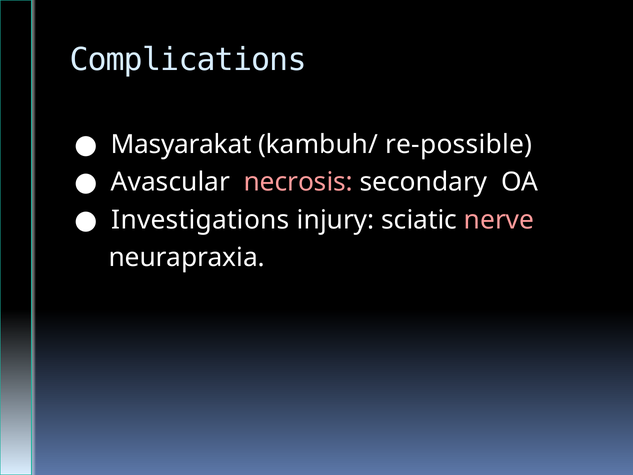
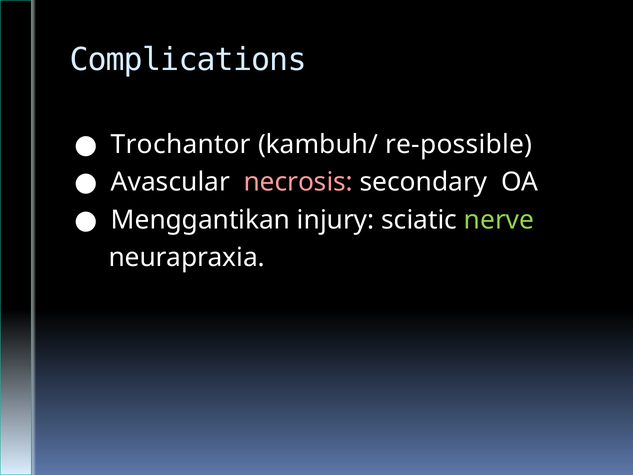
Masyarakat: Masyarakat -> Trochantor (181, 144)
Investigations: Investigations -> Menggantikan (201, 220)
nerve colour: pink -> light green (499, 220)
